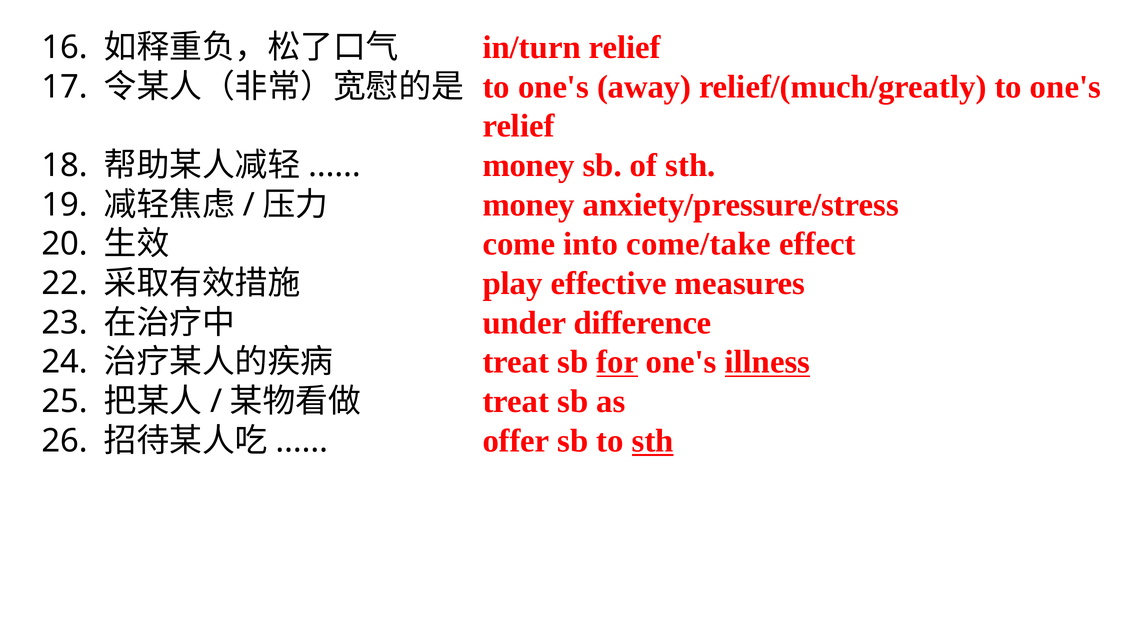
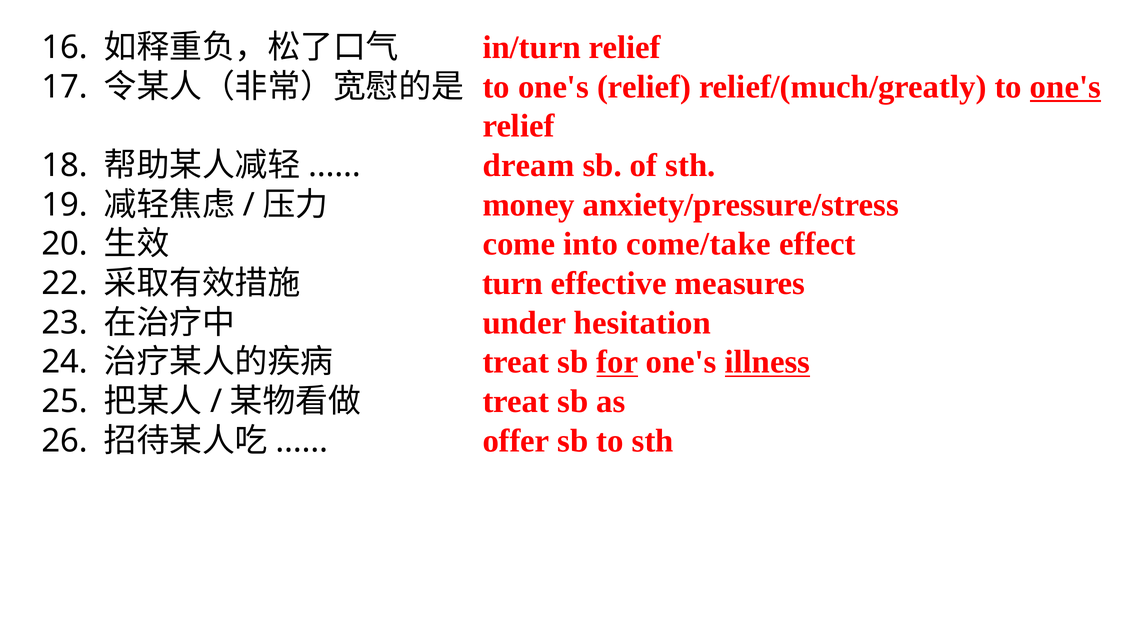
away: away -> relief (644, 87)
one's underline: none -> present (1065, 87)
money: money -> dream (529, 165)
play: play -> turn (513, 284)
difference: difference -> hesitation (642, 323)
sth underline: present -> none (653, 441)
